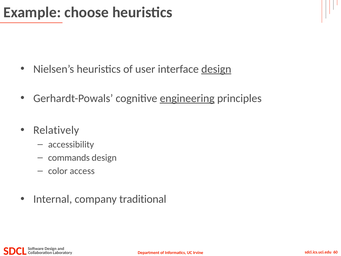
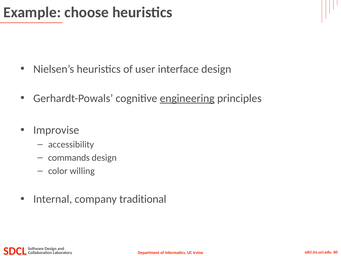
design underline: present -> none (216, 69)
Relatively: Relatively -> Improvise (56, 130)
access: access -> willing (82, 171)
